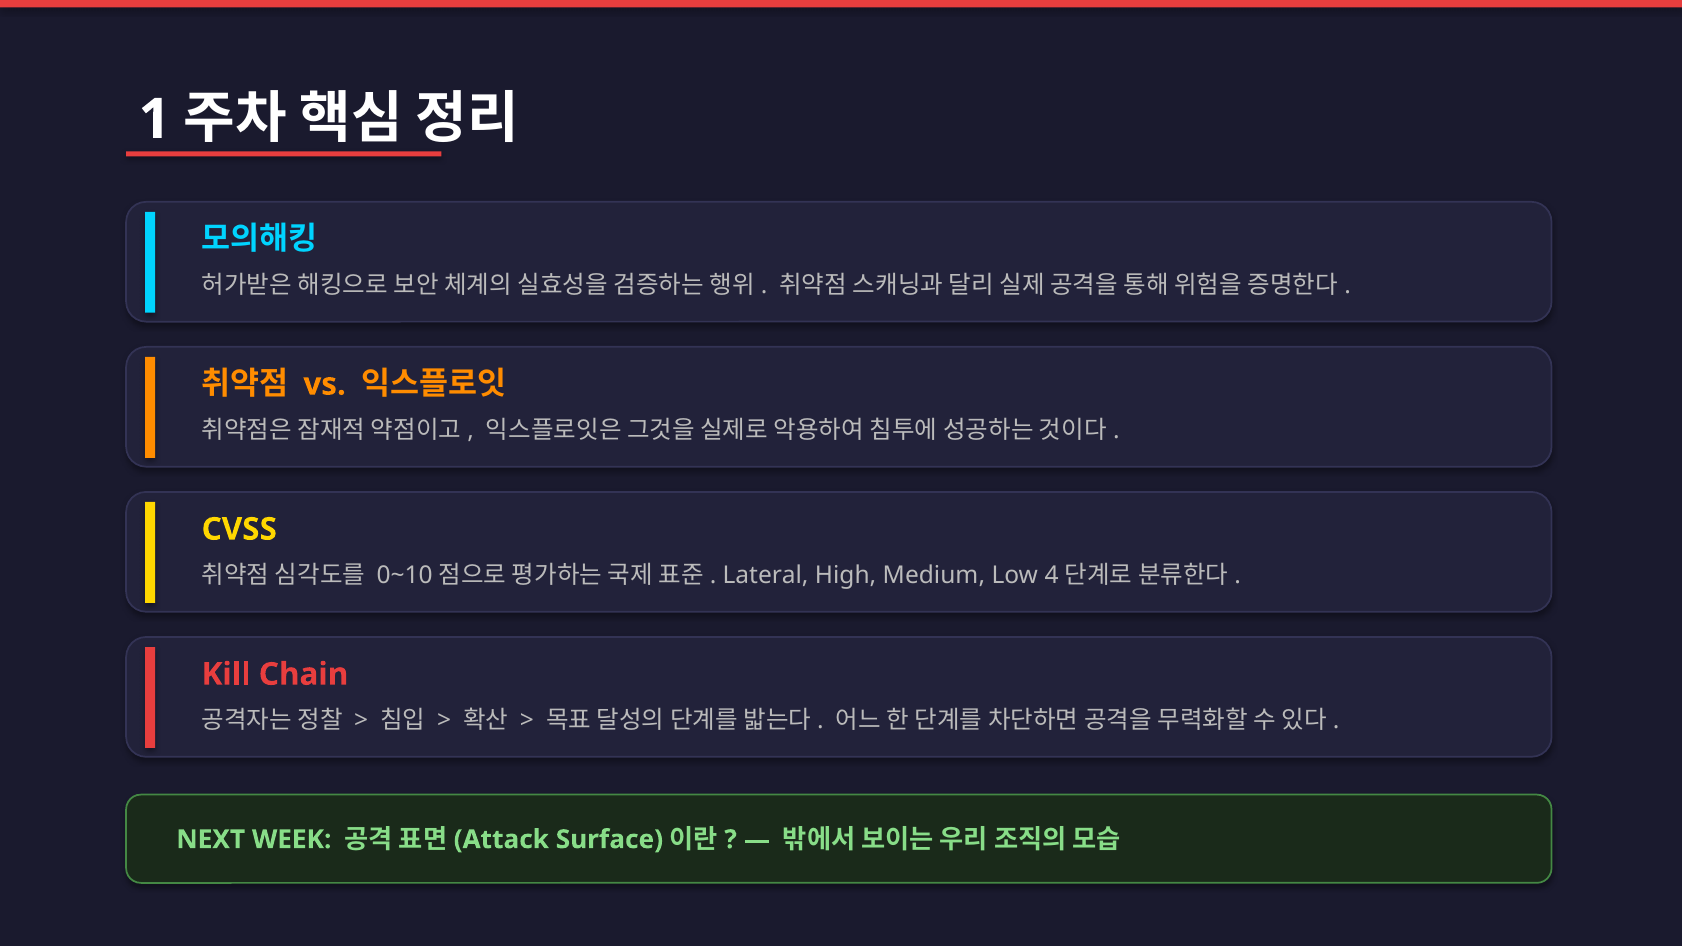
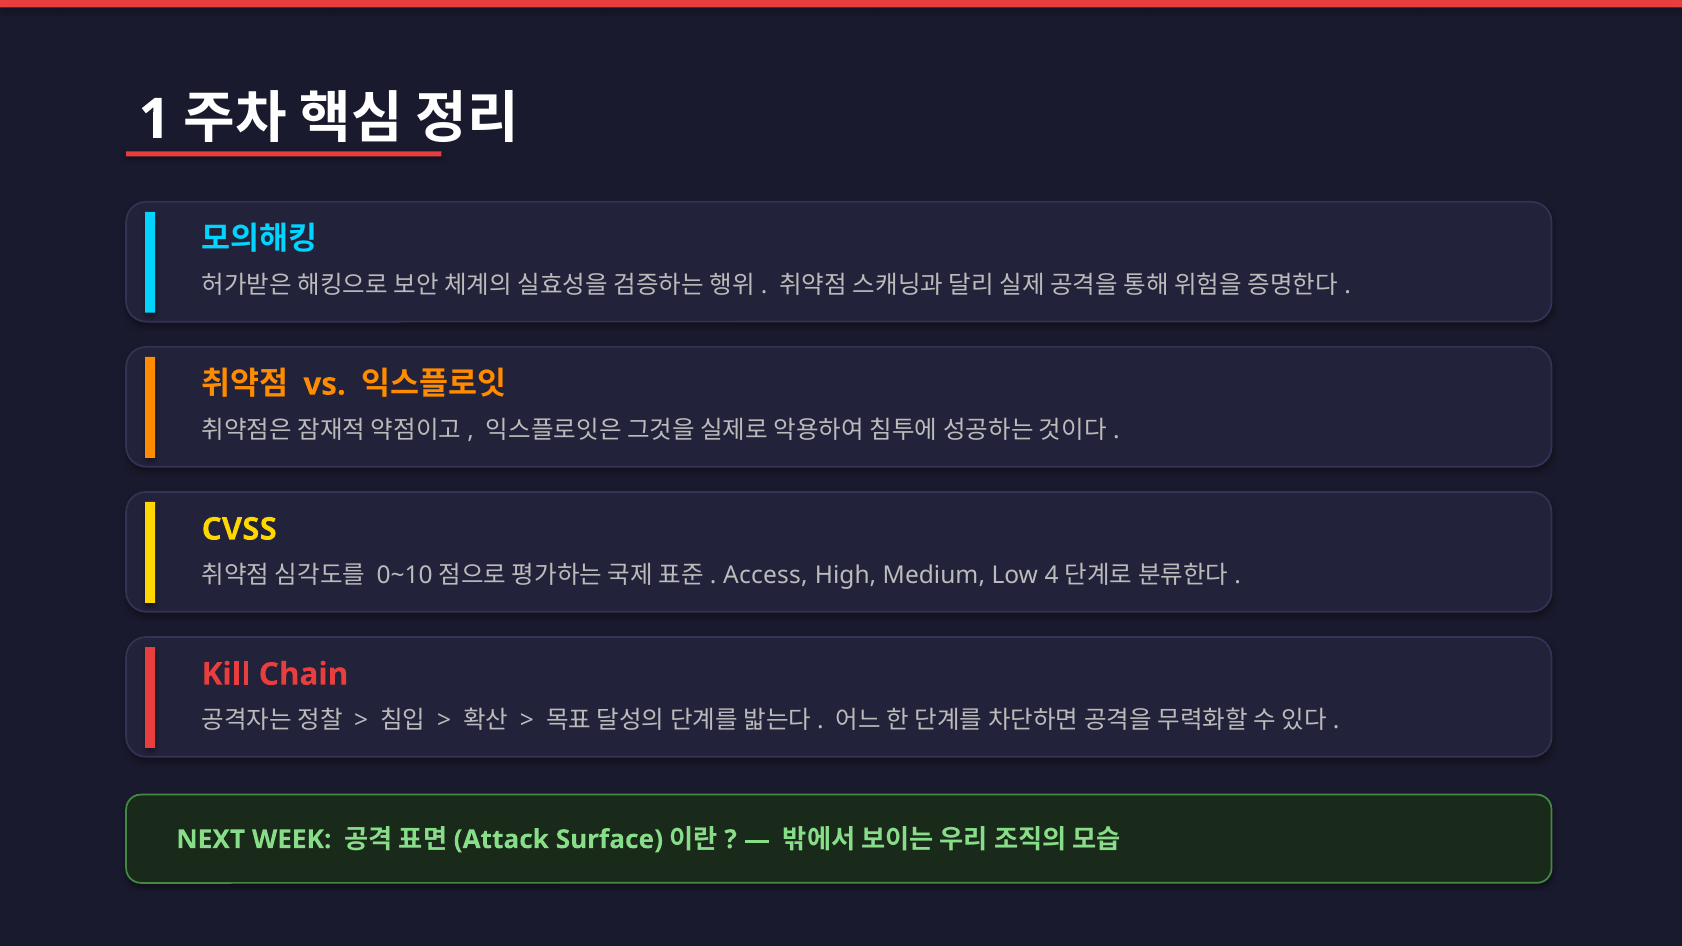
Lateral: Lateral -> Access (765, 575)
